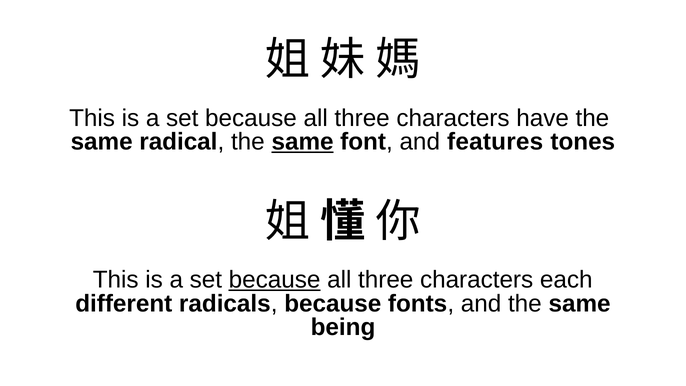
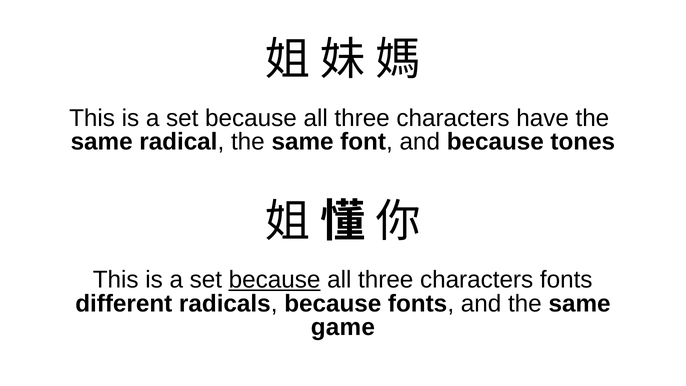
same underline: present -> none (303, 142)
and features: features -> because (495, 142)
characters each: each -> fonts (566, 280)
being: being -> game (343, 327)
